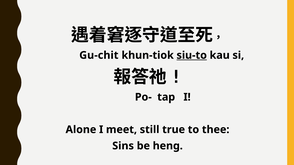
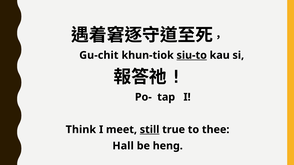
Alone: Alone -> Think (81, 130)
still underline: none -> present (150, 130)
Sins: Sins -> Hall (123, 146)
